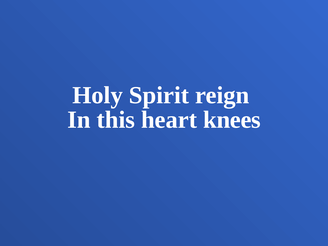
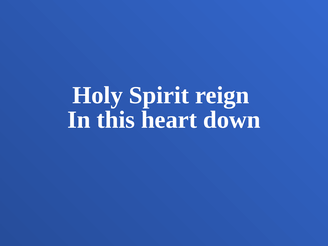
knees: knees -> down (232, 120)
